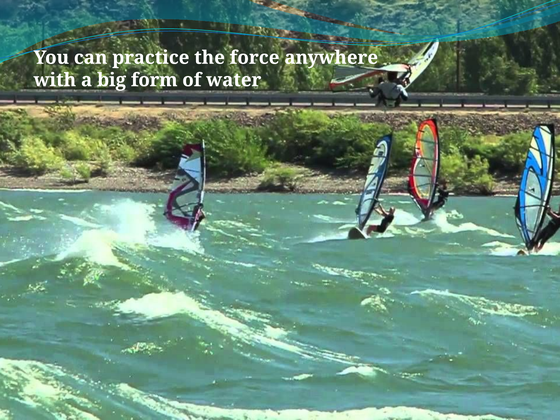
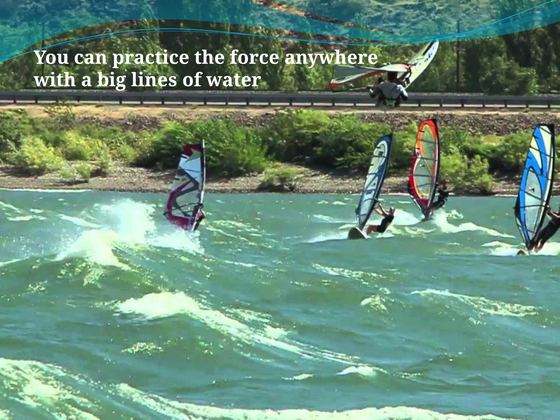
form: form -> lines (154, 80)
